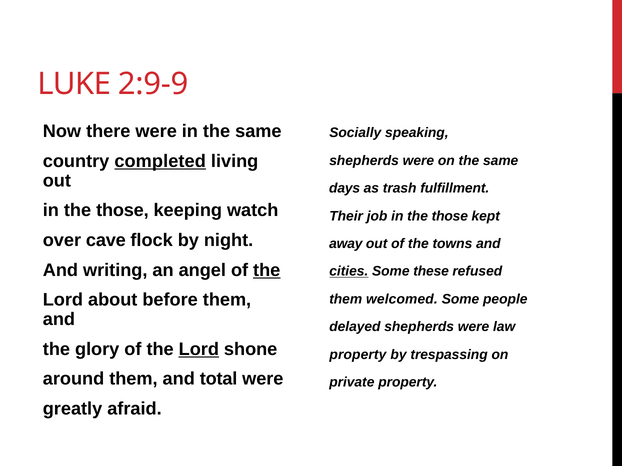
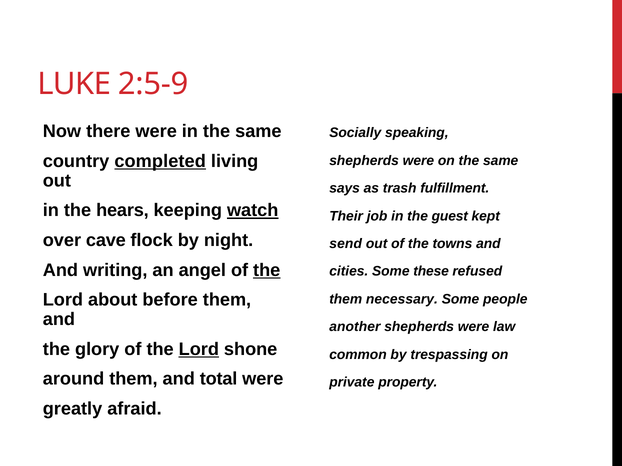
2:9-9: 2:9-9 -> 2:5-9 (153, 84)
days: days -> says (345, 188)
those: those -> hears (122, 211)
watch underline: none -> present (253, 211)
job in the those: those -> guest (450, 216)
away: away -> send (346, 244)
cities underline: present -> none (349, 272)
welcomed: welcomed -> necessary (402, 299)
delayed: delayed -> another (355, 327)
property: property -> common (358, 355)
